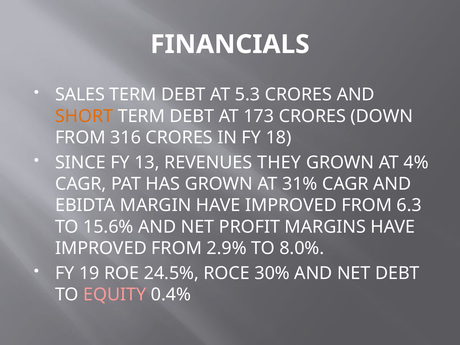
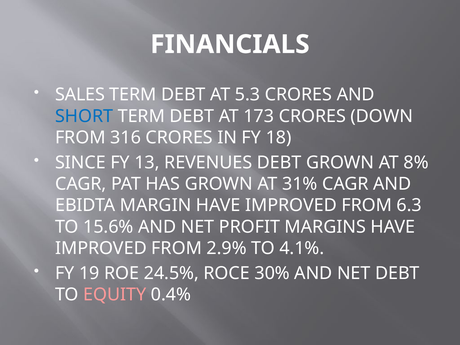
SHORT colour: orange -> blue (84, 116)
REVENUES THEY: THEY -> DEBT (279, 163)
4%: 4% -> 8% (416, 163)
8.0%: 8.0% -> 4.1% (302, 248)
